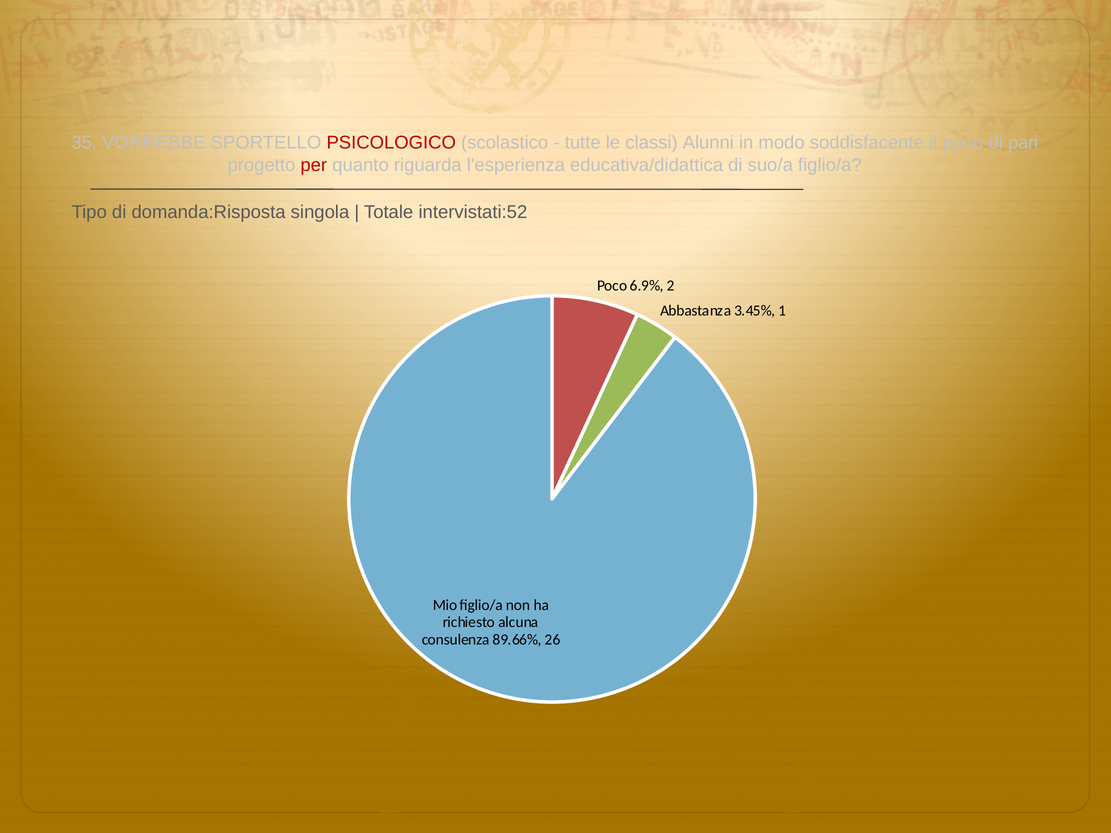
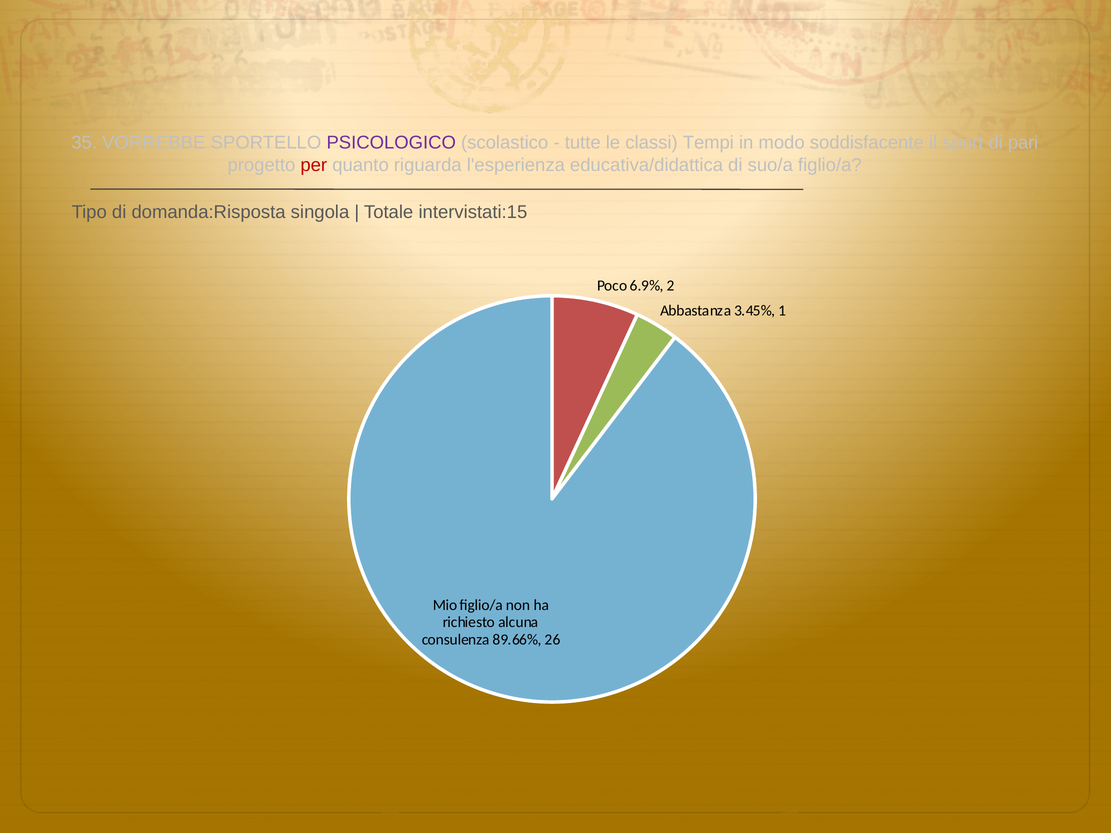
PSICOLOGICO colour: red -> purple (391, 143)
Alunni: Alunni -> Tempi (708, 143)
il poco: poco -> sport (963, 143)
intervistati:52: intervistati:52 -> intervistati:15 (473, 212)
